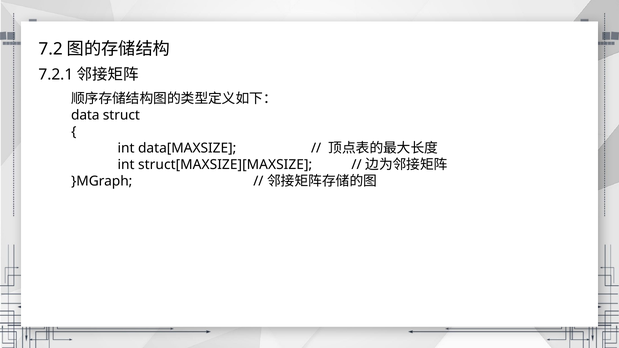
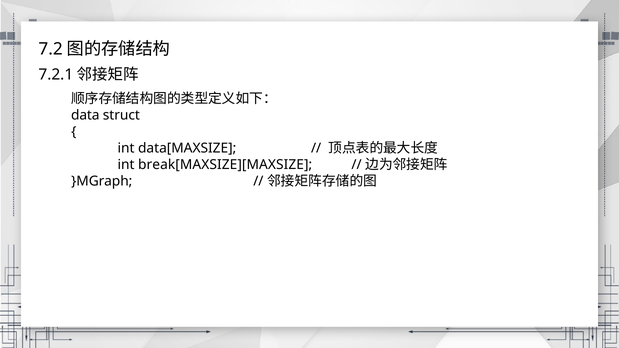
struct[MAXSIZE][MAXSIZE: struct[MAXSIZE][MAXSIZE -> break[MAXSIZE][MAXSIZE (225, 165)
